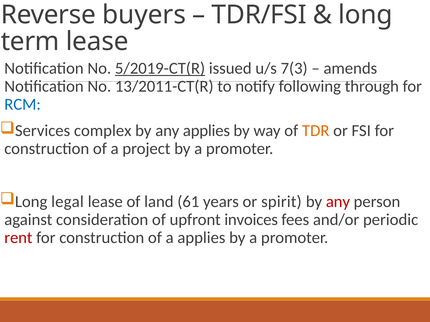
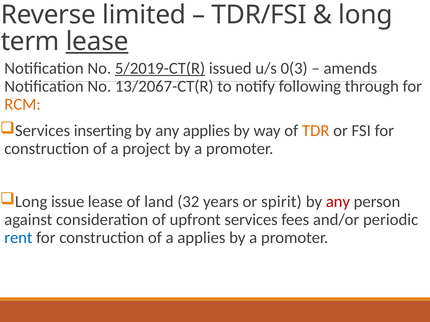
buyers: buyers -> limited (144, 15)
lease underline: none -> present (97, 42)
7(3: 7(3 -> 0(3 (294, 68)
13/2011-CT(R: 13/2011-CT(R -> 13/2067-CT(R (164, 86)
RCM colour: blue -> orange (23, 105)
complex: complex -> inserting (103, 131)
legal: legal -> issue (68, 202)
61: 61 -> 32 (188, 202)
upfront invoices: invoices -> services (251, 220)
rent colour: red -> blue (18, 238)
